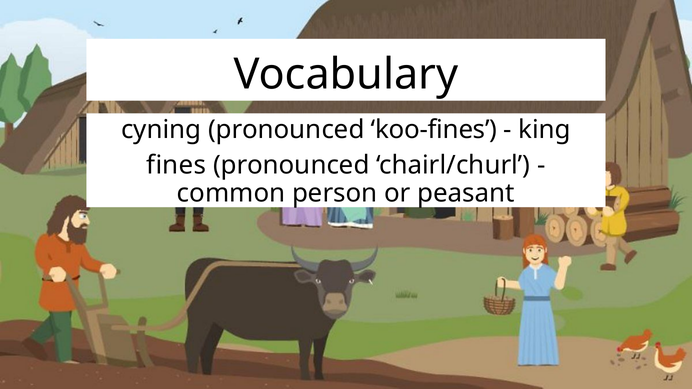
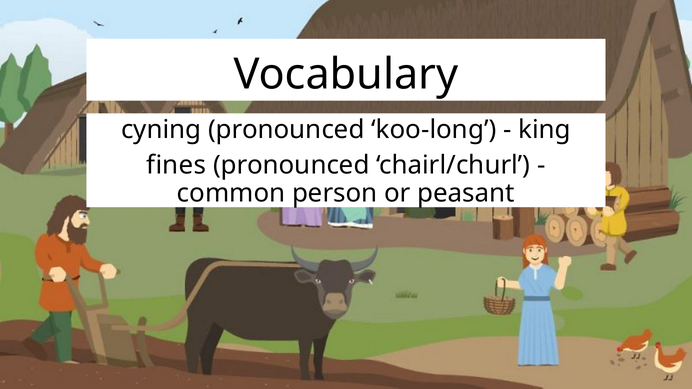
koo-fines: koo-fines -> koo-long (434, 130)
